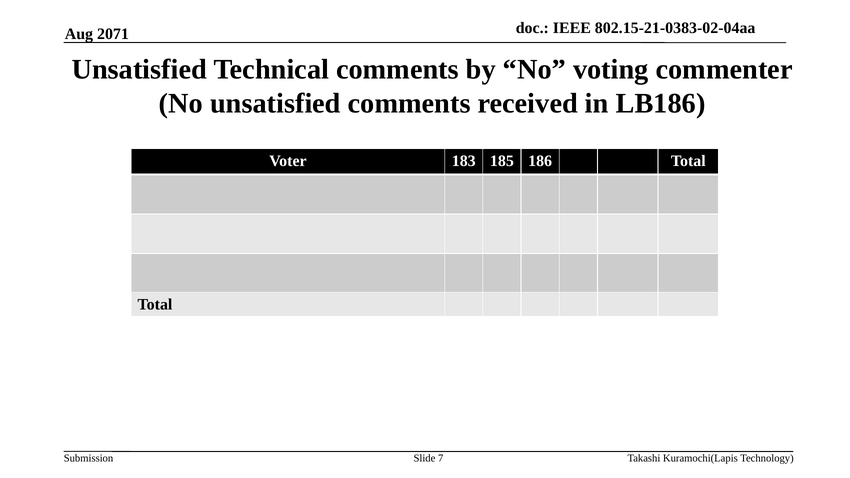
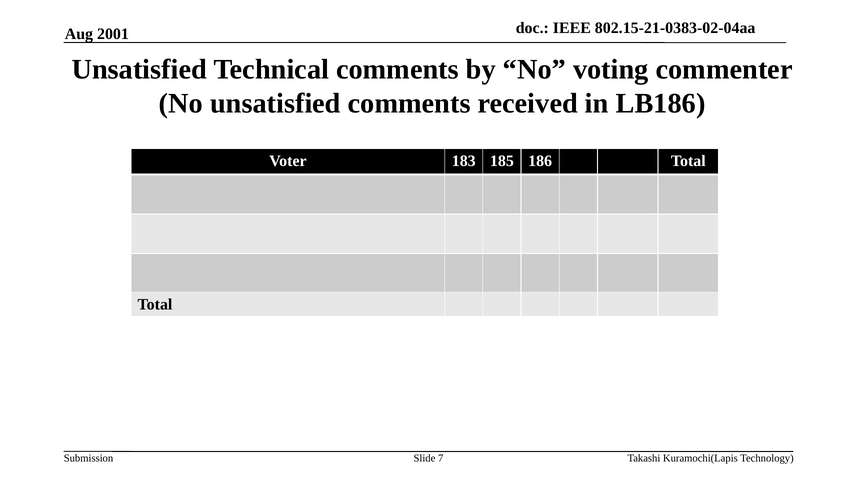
2071: 2071 -> 2001 (113, 34)
